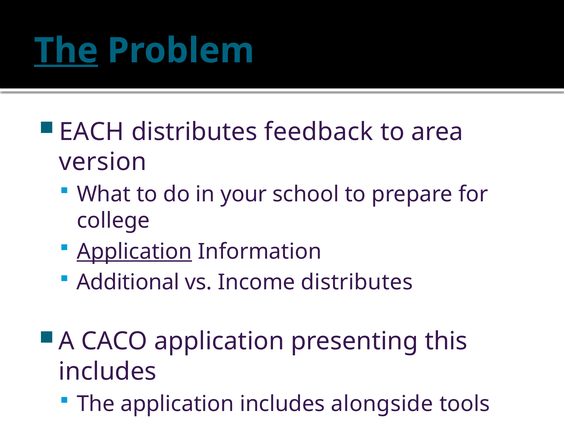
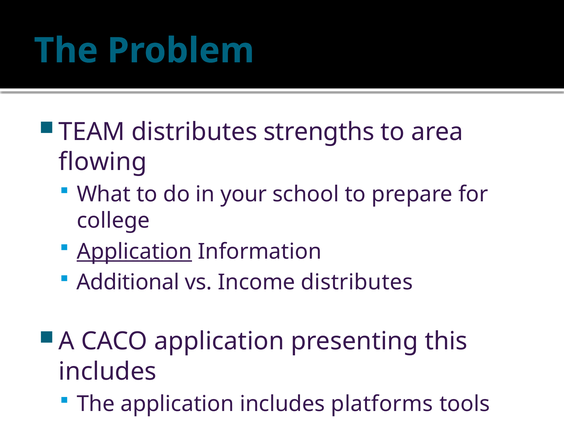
The underline: present -> none (66, 51)
EACH: EACH -> TEAM (92, 132)
feedback: feedback -> strengths (319, 132)
version: version -> flowing (103, 162)
includes alongside: alongside -> platforms (382, 404)
